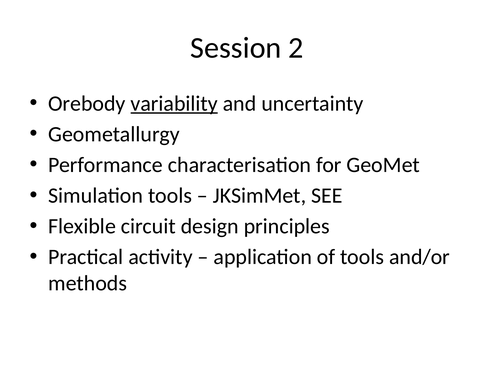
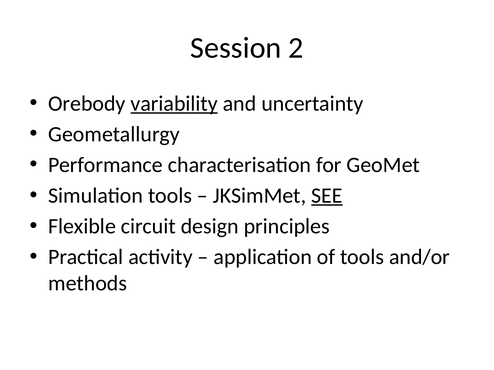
SEE underline: none -> present (327, 196)
